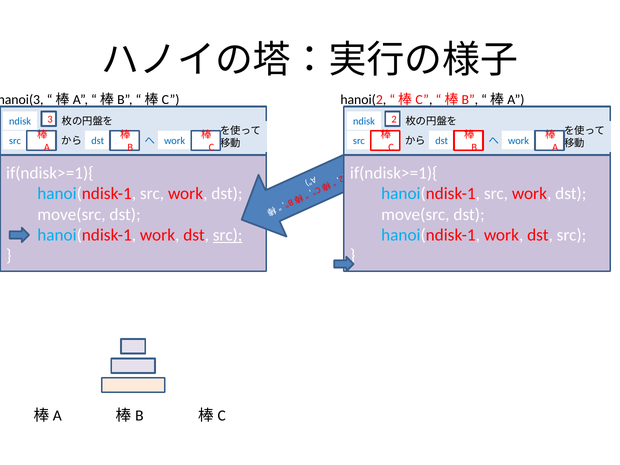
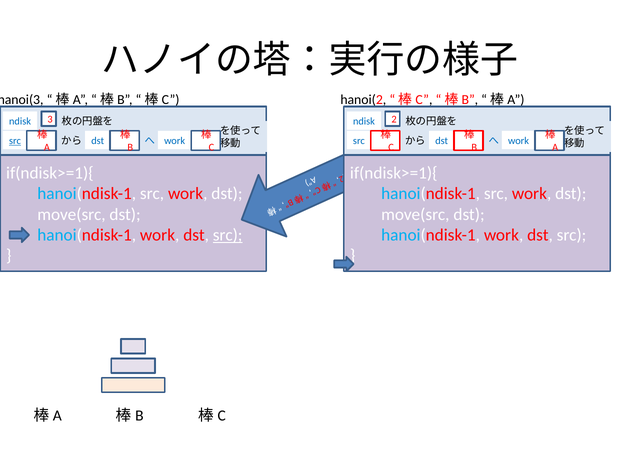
src underline: none -> present (15, 141)
